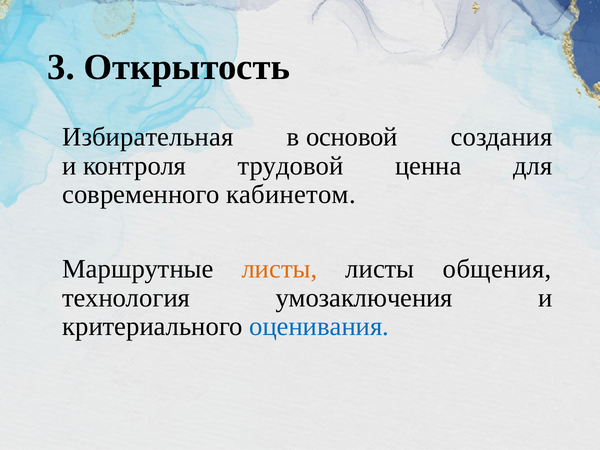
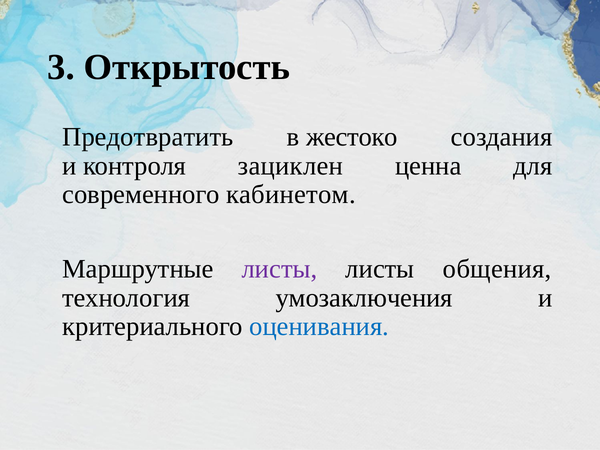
Избирательная: Избирательная -> Предотвратить (148, 137)
основой: основой -> жестоко (352, 137)
трудовой: трудовой -> зациклен (290, 166)
листы colour: orange -> purple (279, 269)
